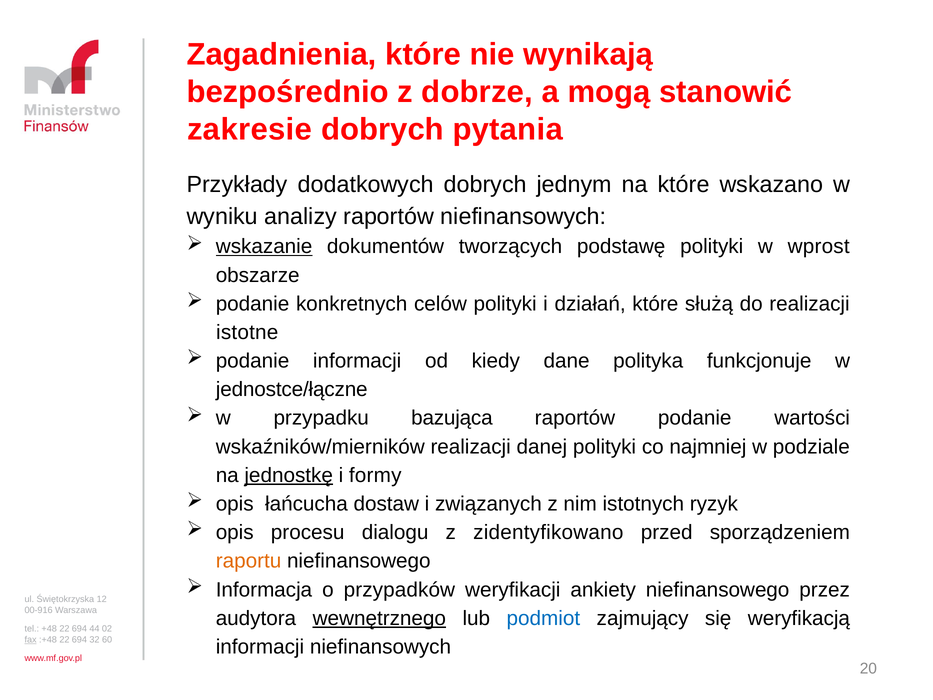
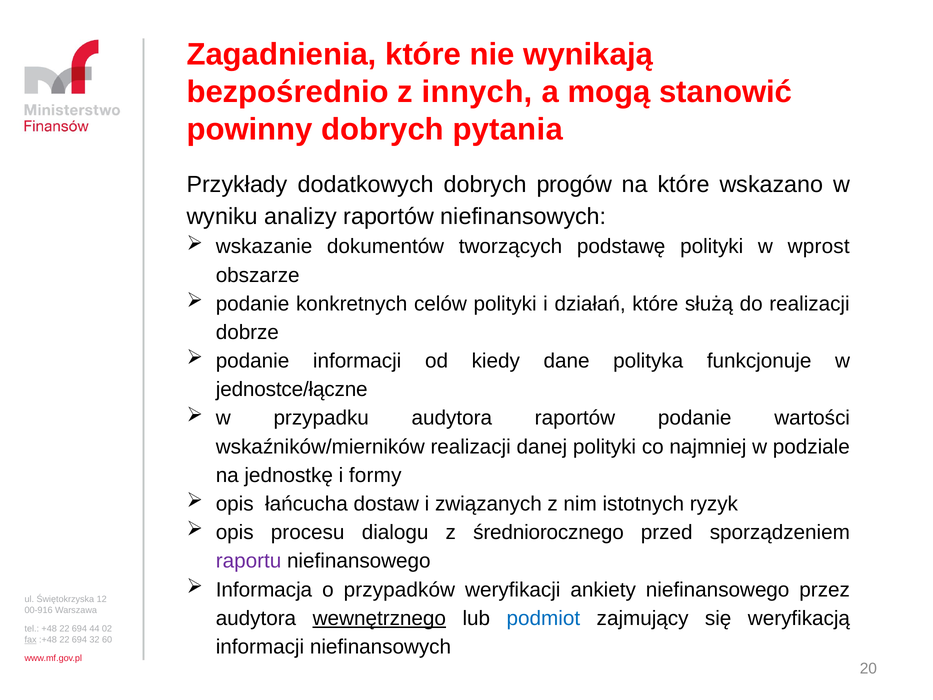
dobrze: dobrze -> innych (477, 92)
zakresie: zakresie -> powinny (250, 129)
jednym: jednym -> progów (574, 184)
wskazanie underline: present -> none (264, 247)
istotne: istotne -> dobrze (247, 332)
przypadku bazująca: bazująca -> audytora (452, 418)
jednostkę underline: present -> none (289, 475)
zidentyfikowano: zidentyfikowano -> średniorocznego (549, 532)
raportu colour: orange -> purple (249, 561)
